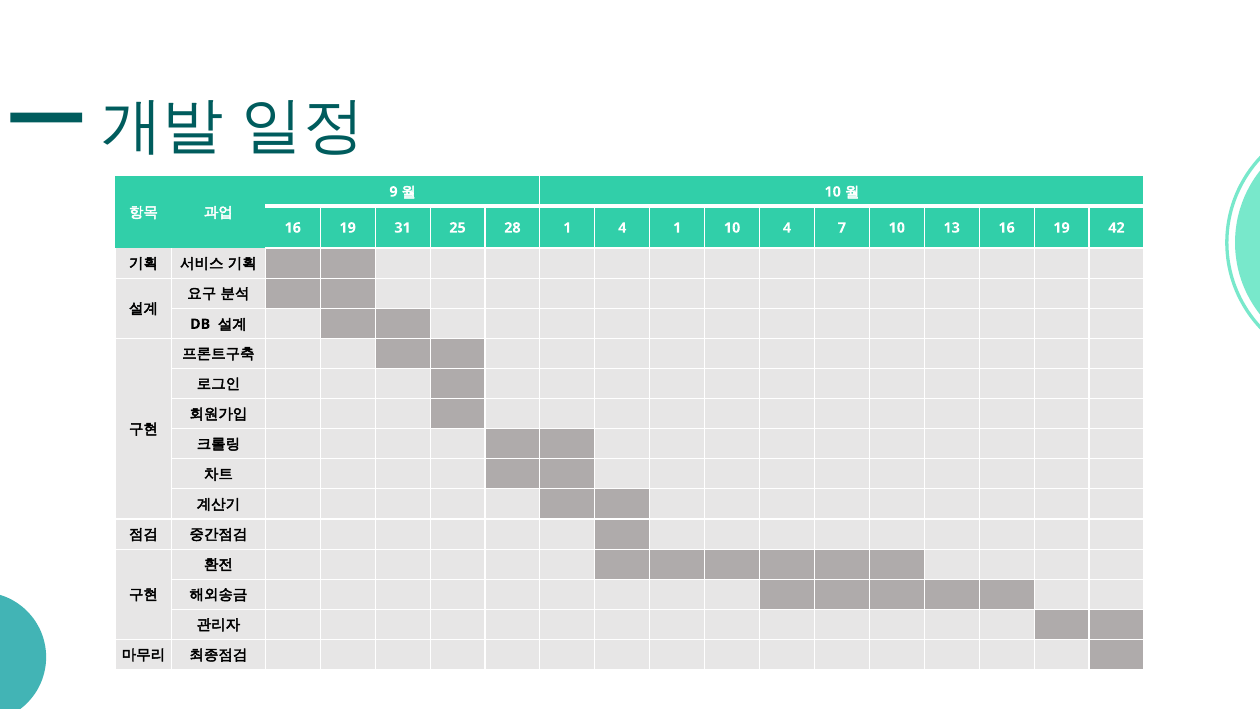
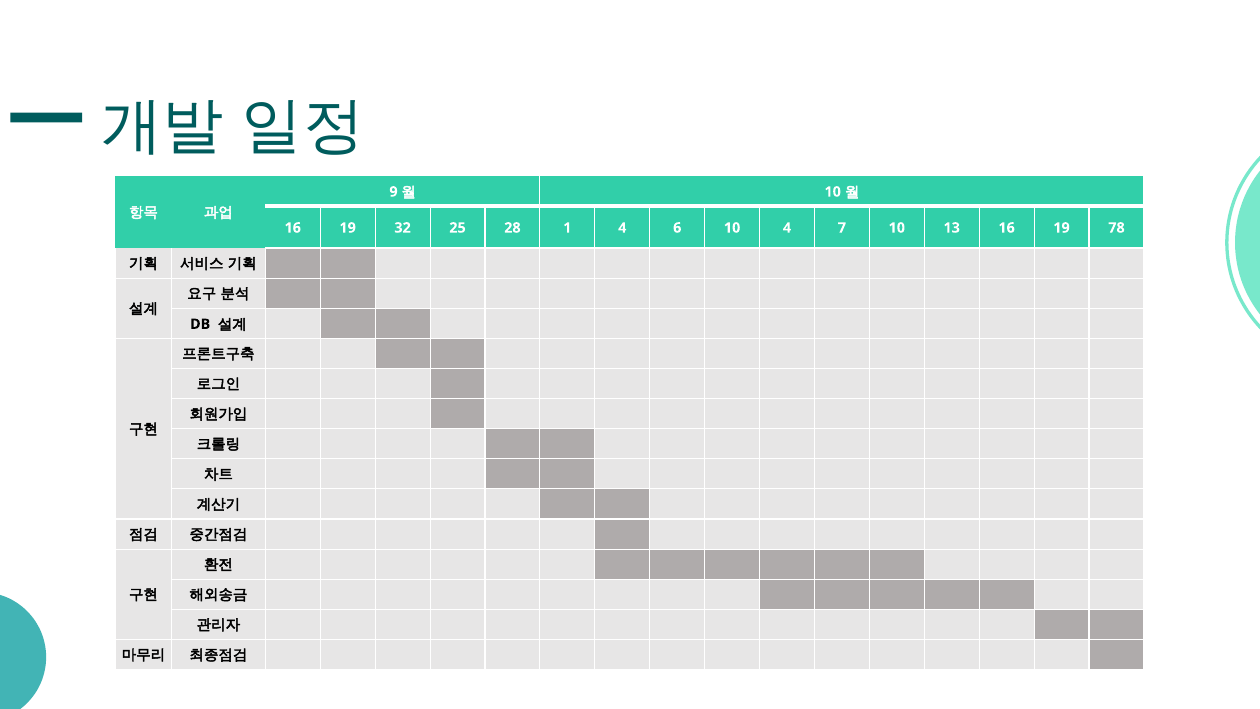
31: 31 -> 32 (403, 228)
4 1: 1 -> 6 (677, 228)
42: 42 -> 78 (1116, 228)
